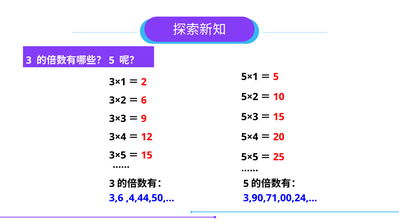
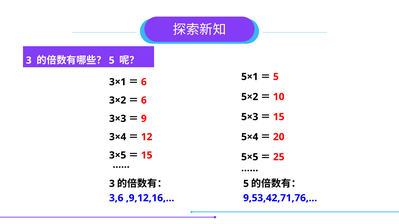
2: 2 -> 6 (144, 82)
,4,44,50,…: ,4,44,50,… -> ,9,12,16,… (150, 198)
3,90,71,00,24,…: 3,90,71,00,24,… -> 9,53,42,71,76,… (280, 198)
